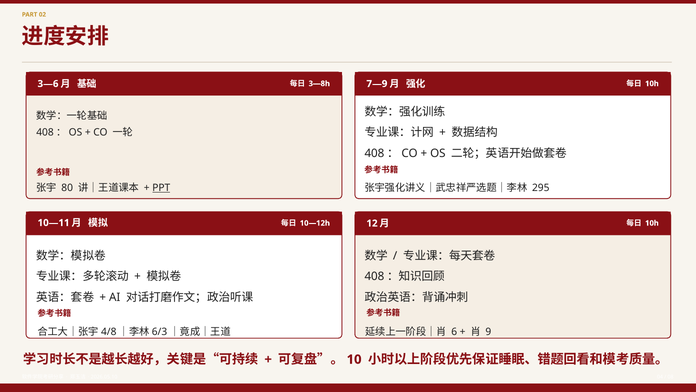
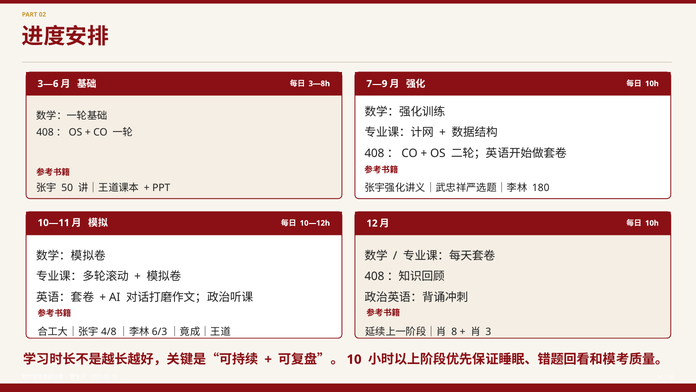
295: 295 -> 180 (541, 188)
80: 80 -> 50 (67, 188)
PPT underline: present -> none (161, 188)
6: 6 -> 8 (454, 332)
9: 9 -> 3 (488, 332)
